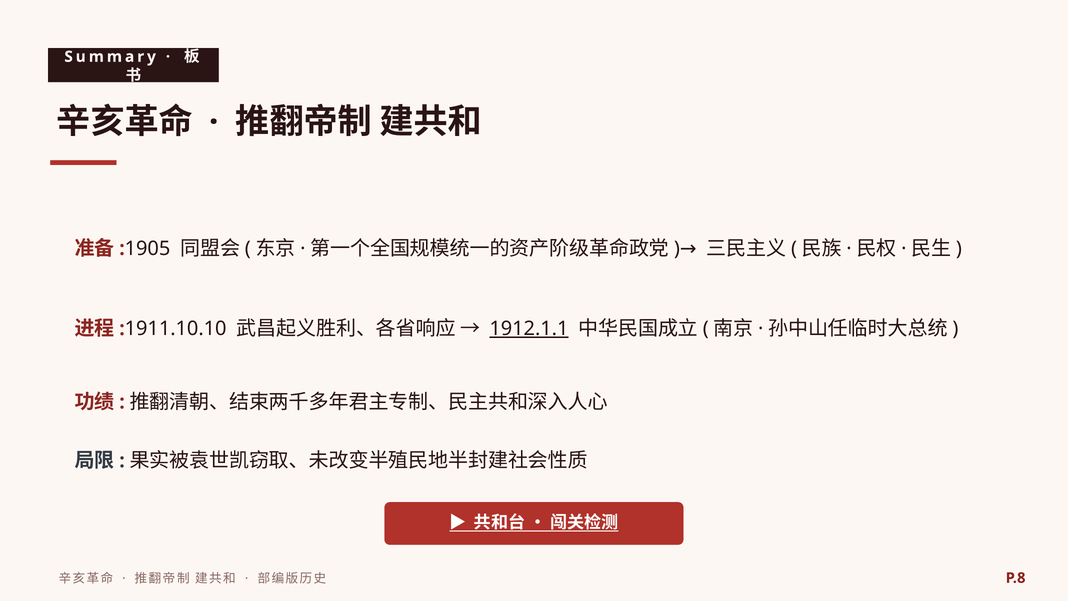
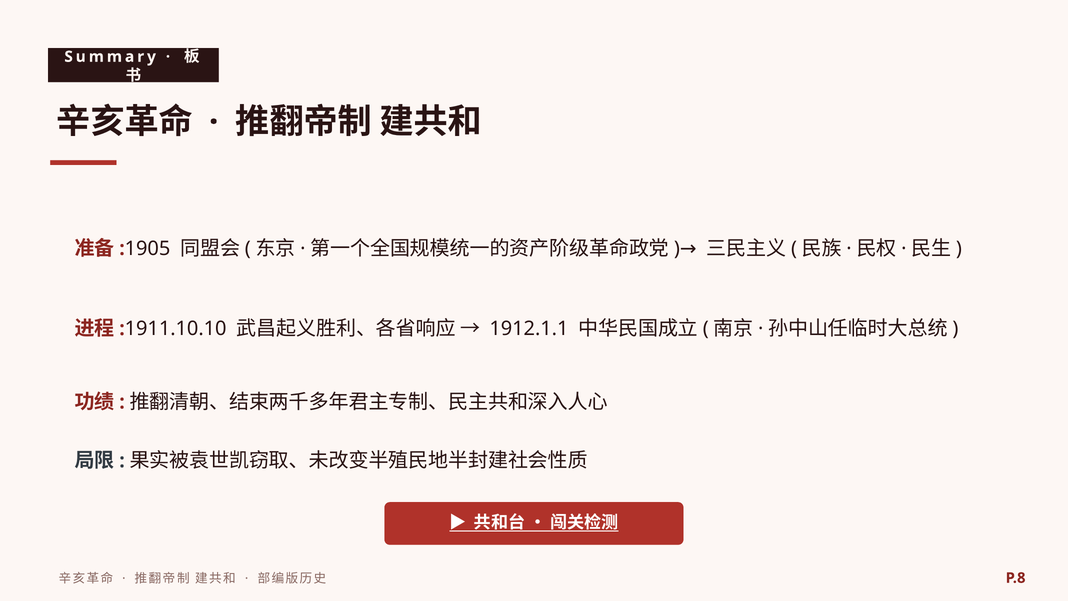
1912.1.1 underline: present -> none (529, 328)
